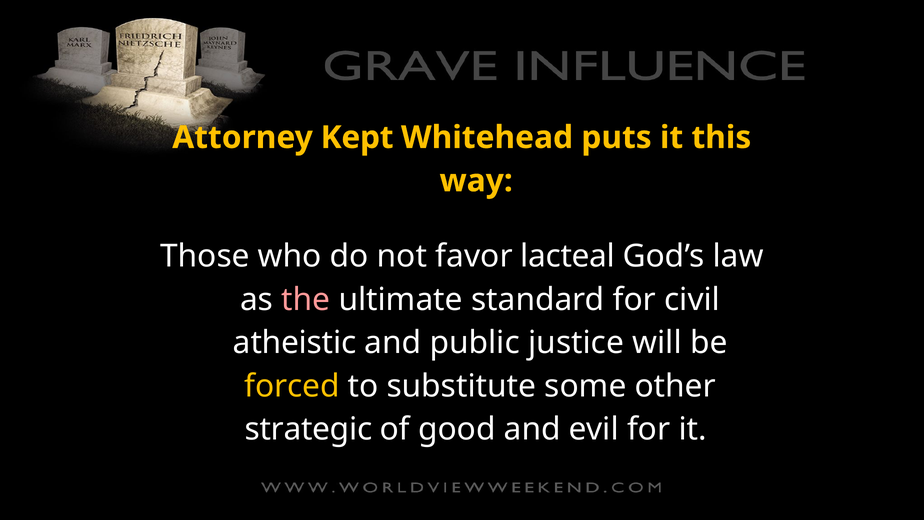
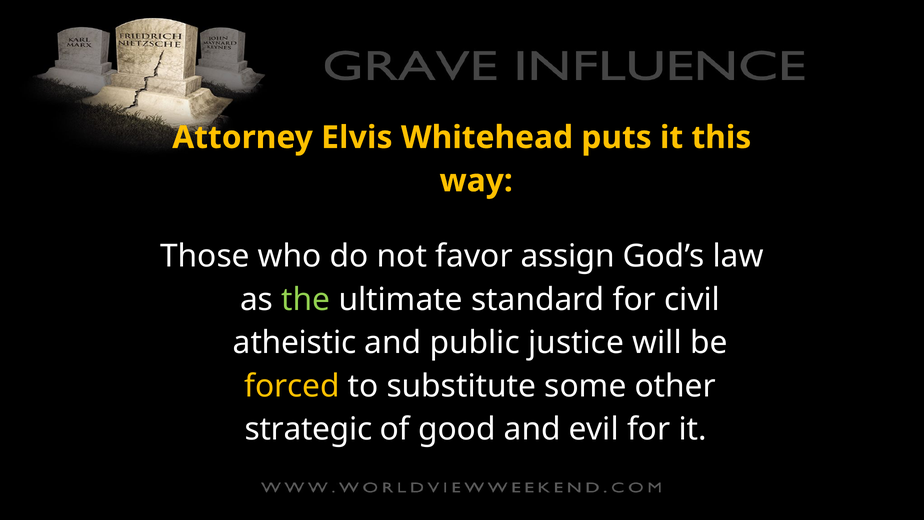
Kept: Kept -> Elvis (357, 137)
lacteal: lacteal -> assign (568, 256)
the colour: pink -> light green (306, 299)
